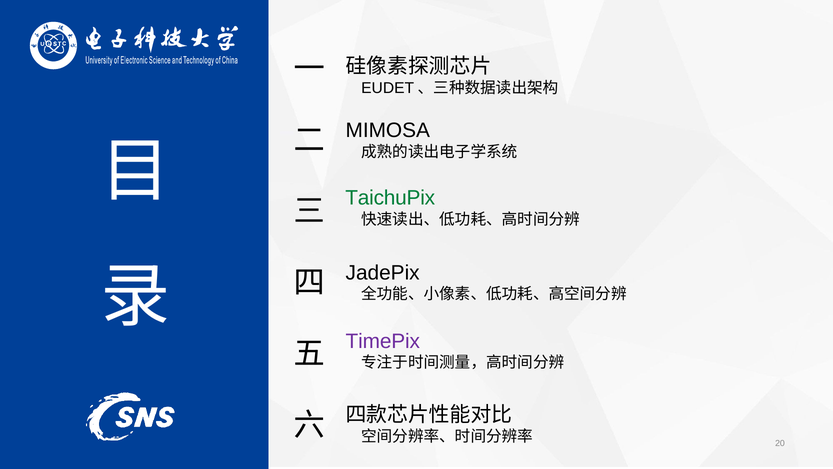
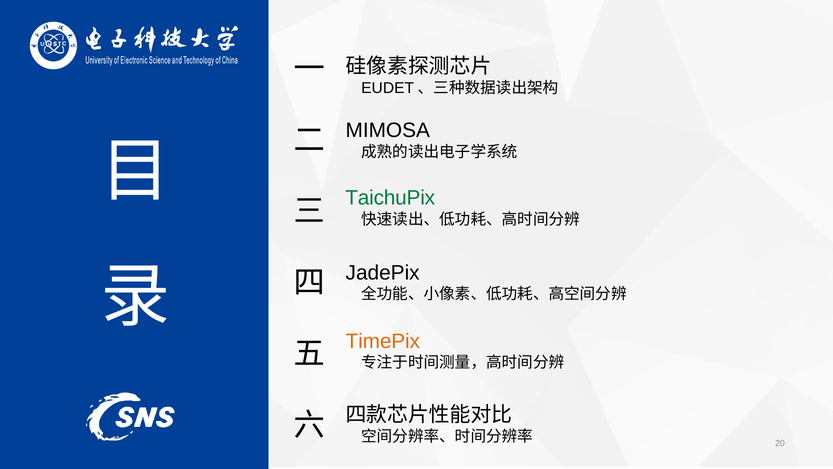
TimePix colour: purple -> orange (383, 341)
